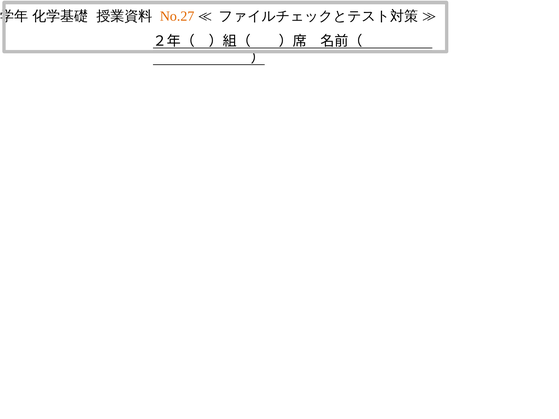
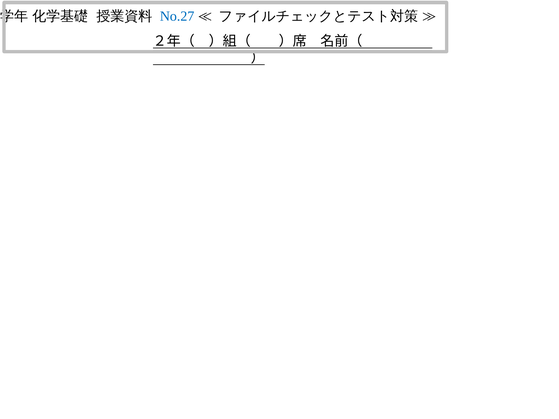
No.27 colour: orange -> blue (177, 16)
